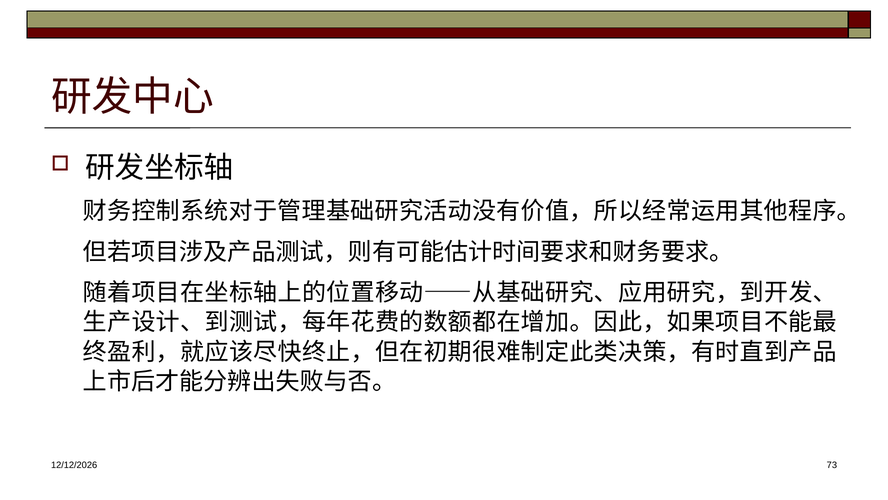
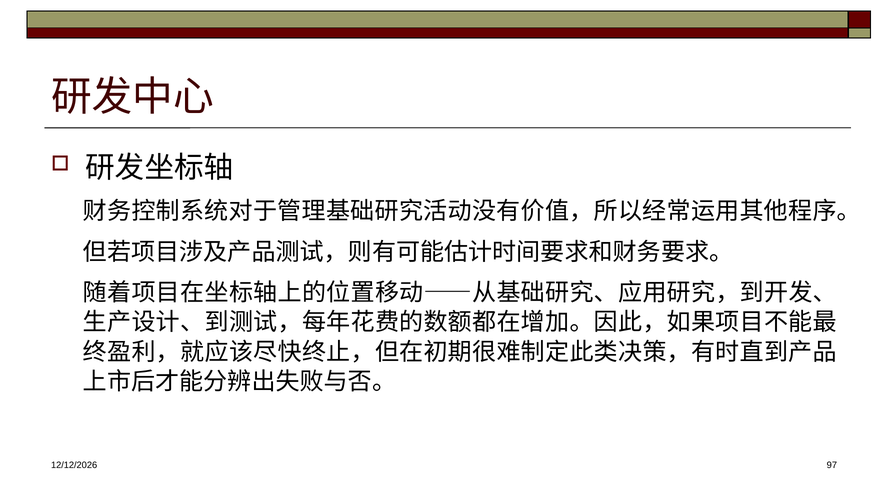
73: 73 -> 97 (832, 465)
